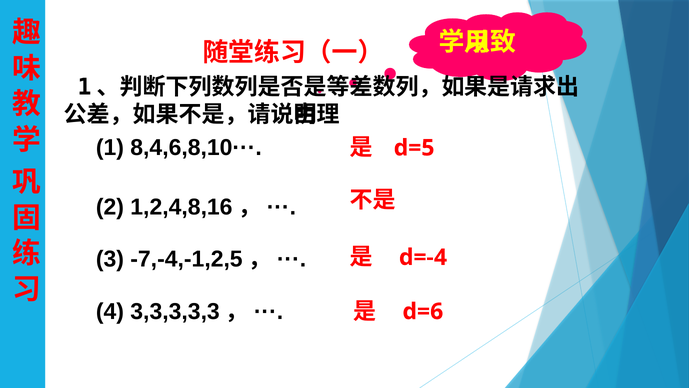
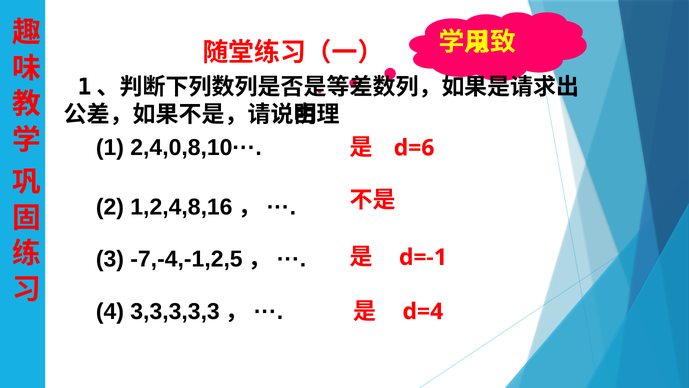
8,4,6,8,10···: 8,4,6,8,10··· -> 2,4,0,8,10··· (196, 148)
d=5: d=5 -> d=6 (414, 148)
d=-4: d=-4 -> d=-1 (423, 257)
d=6: d=6 -> d=4 (423, 311)
